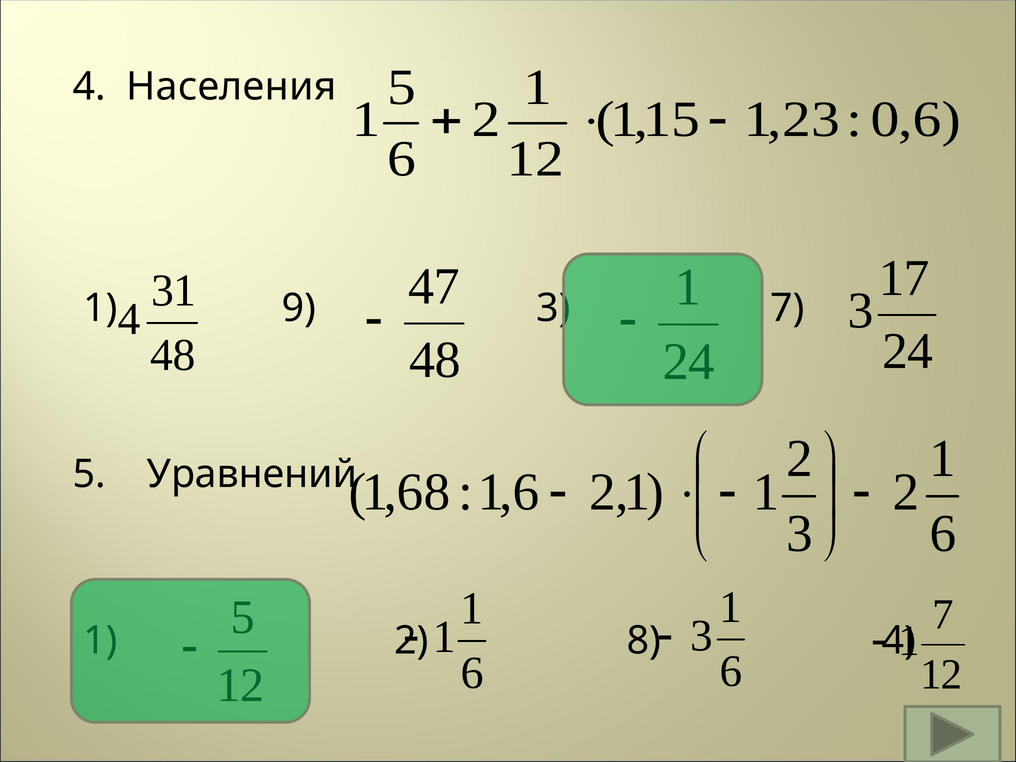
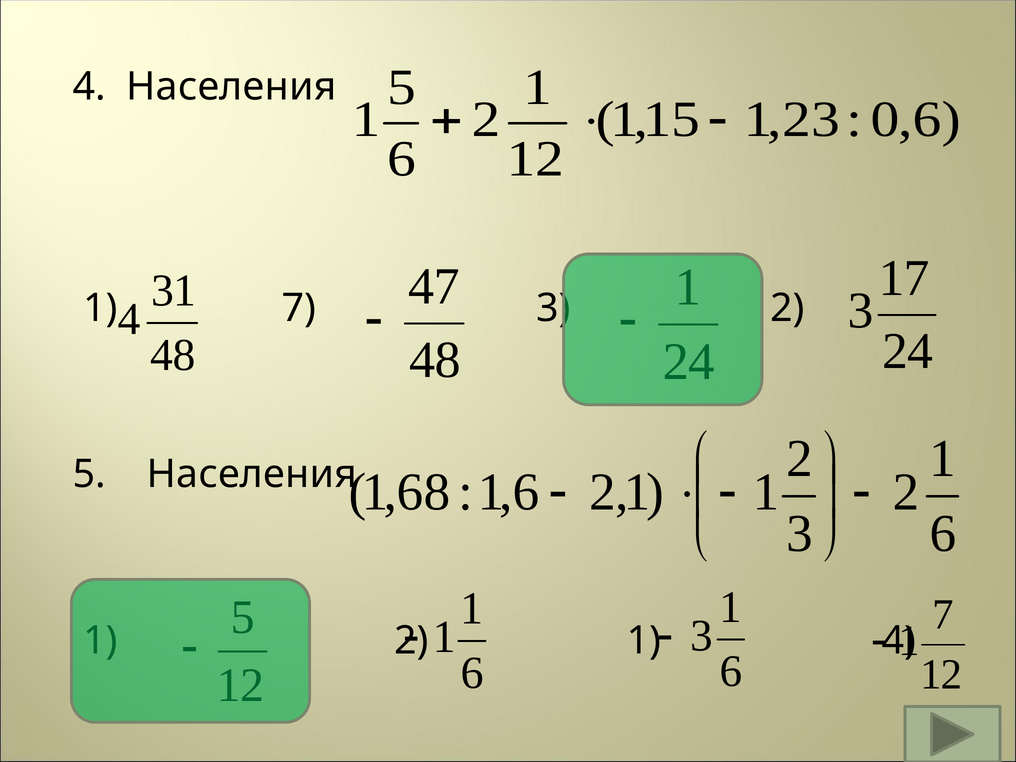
1 9: 9 -> 7 (299, 308)
7: 7 -> 2 (787, 308)
5 Уравнений: Уравнений -> Населения (252, 474)
8: 8 -> 1 (644, 641)
